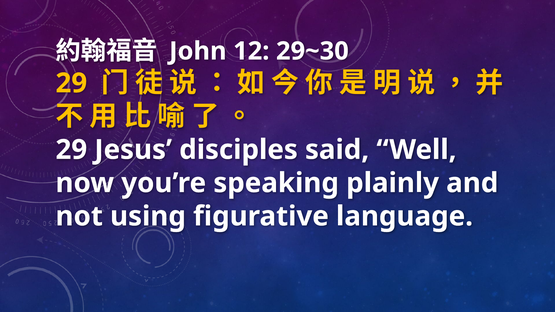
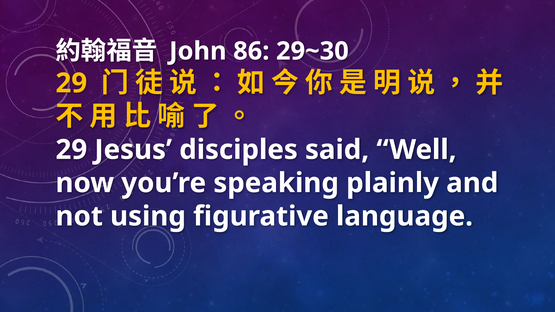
12: 12 -> 86 (251, 51)
